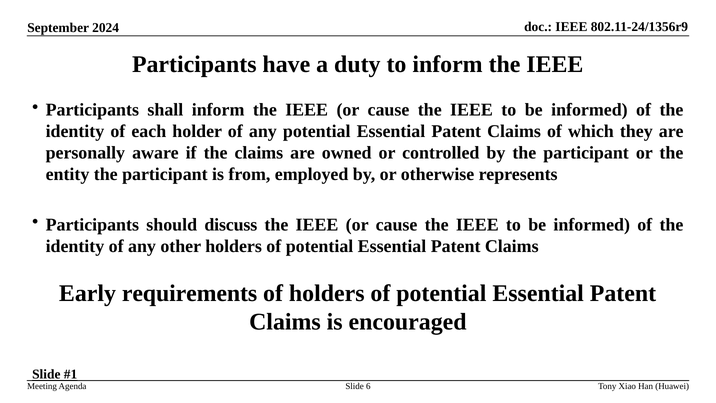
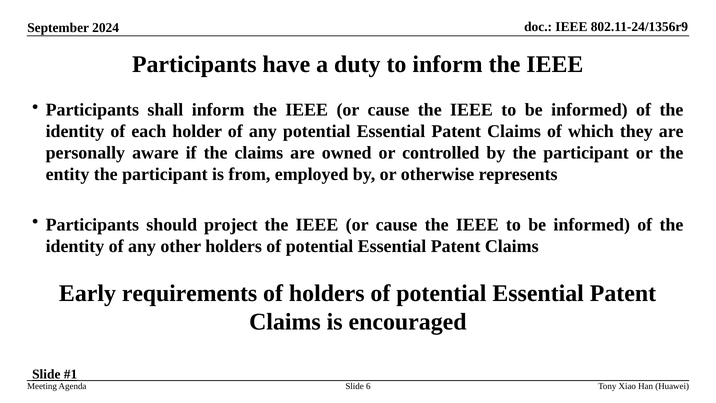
discuss: discuss -> project (231, 225)
